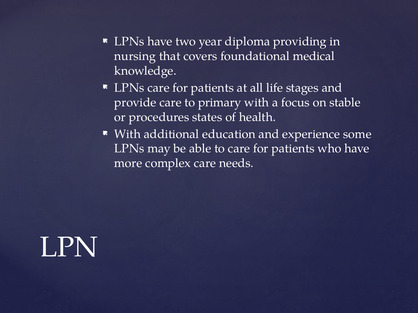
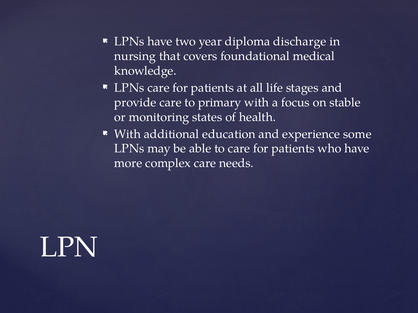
providing: providing -> discharge (300, 42)
procedures: procedures -> monitoring (159, 117)
